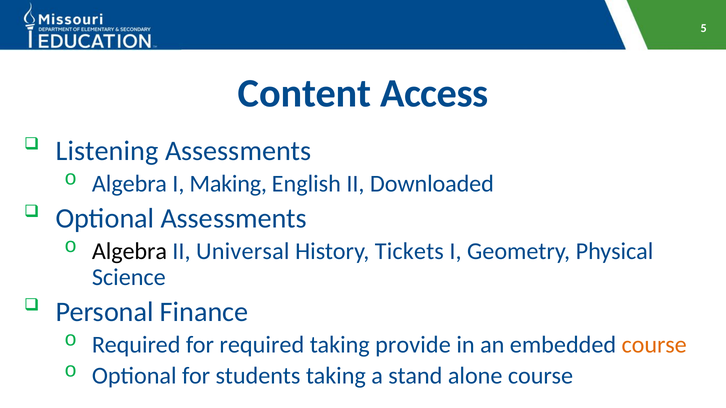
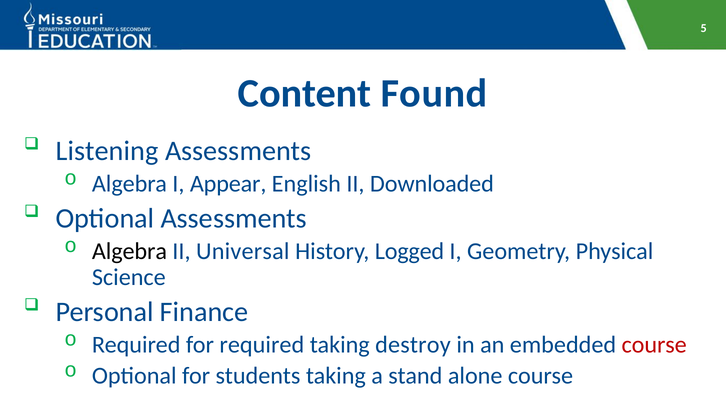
Access: Access -> Found (434, 94)
Making: Making -> Appear (228, 184)
Tickets: Tickets -> Logged (410, 252)
provide: provide -> destroy (413, 345)
course colour: orange -> red (654, 345)
